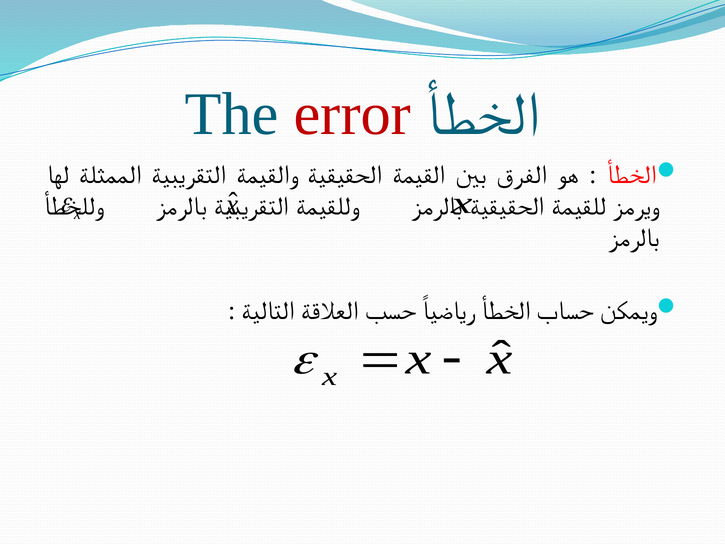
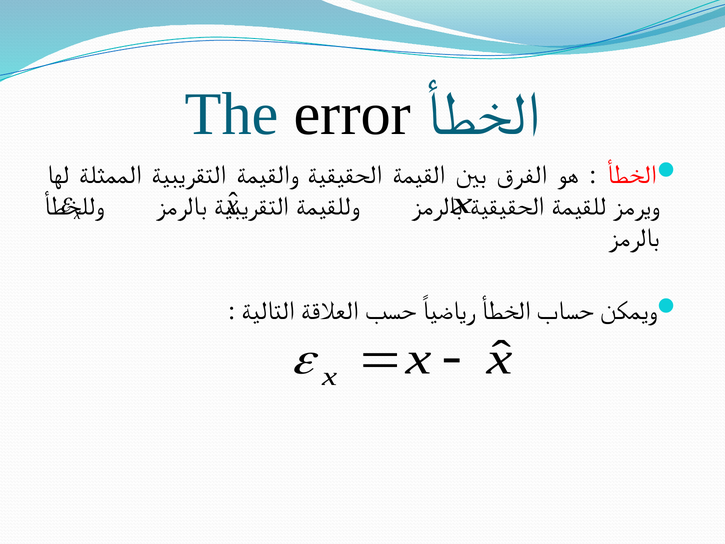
error colour: red -> black (352, 114)
